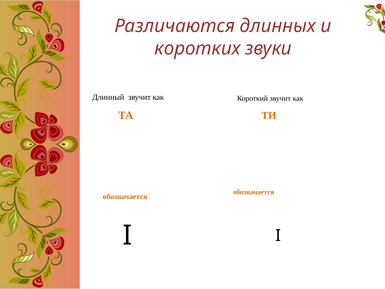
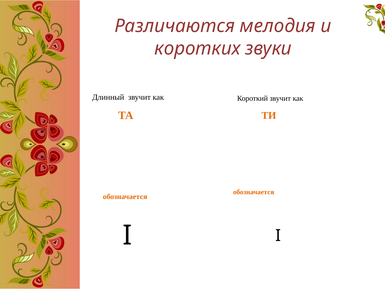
длинных: длинных -> мелодия (278, 26)
